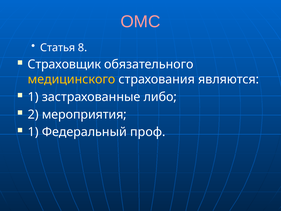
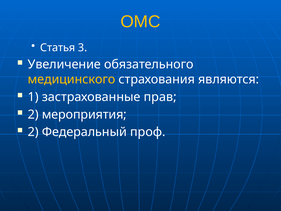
ОМС colour: pink -> yellow (140, 22)
8: 8 -> 3 (83, 48)
Страховщик: Страховщик -> Увеличение (64, 64)
либо: либо -> прав (160, 97)
1: 1 -> 2 (33, 132)
